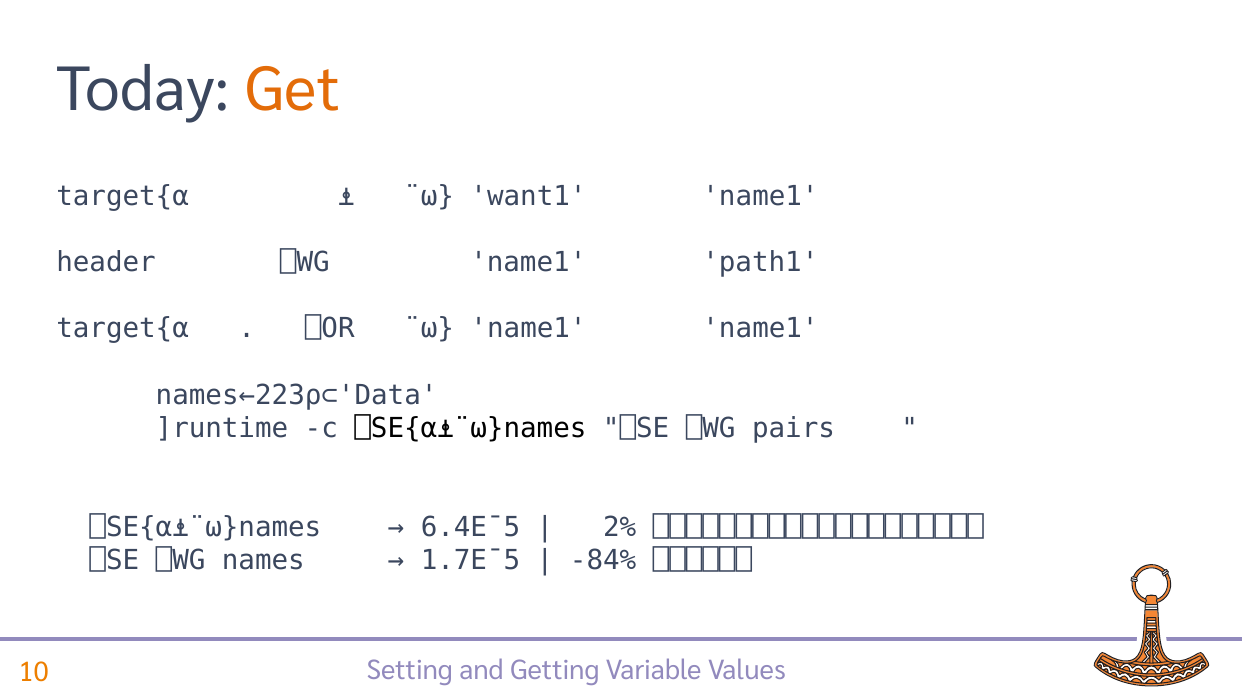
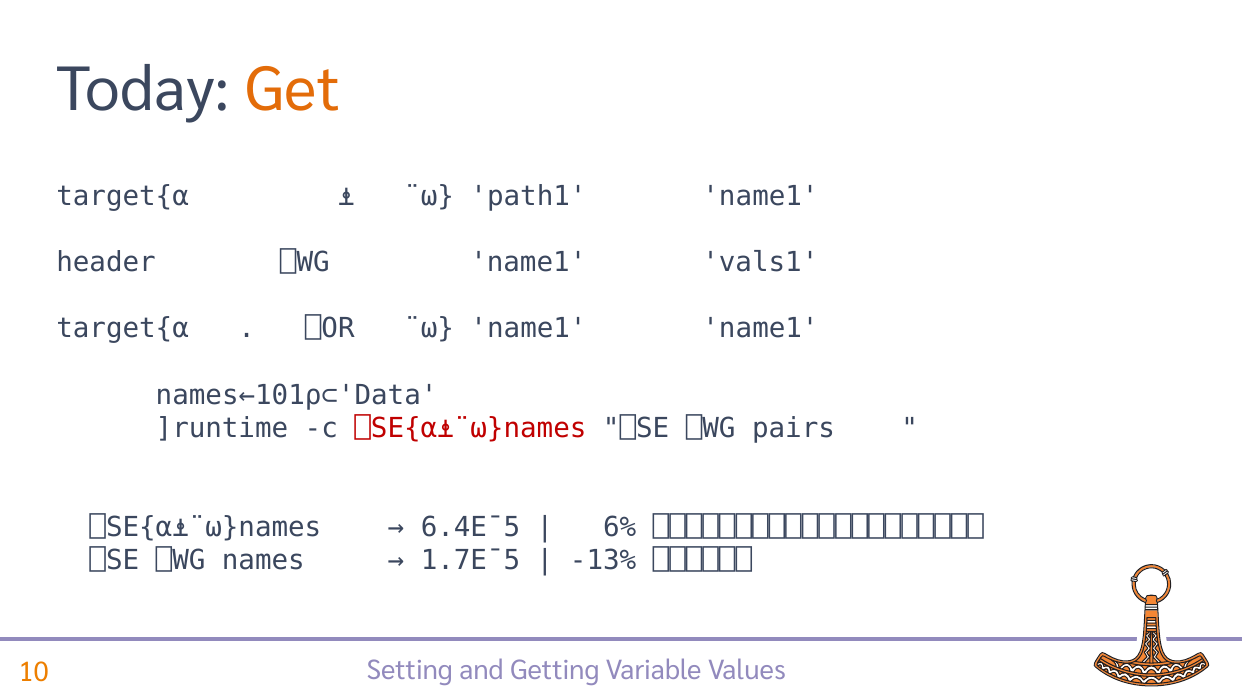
want1: want1 -> path1 (529, 196)
path1: path1 -> vals1 (760, 263)
names←223⍴⊂'Data: names←223⍴⊂'Data -> names←101⍴⊂'Data (297, 395)
⎕SE{⍺⍎¨⍵}names colour: black -> red (470, 428)
2%: 2% -> 6% (620, 527)
-84%: -84% -> -13% (603, 560)
